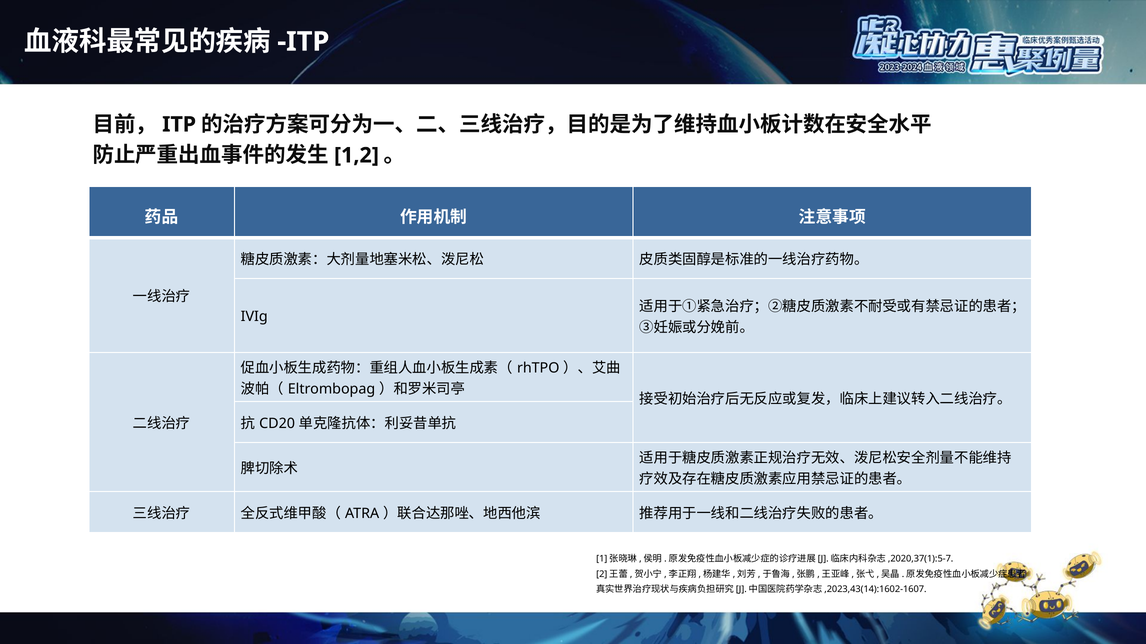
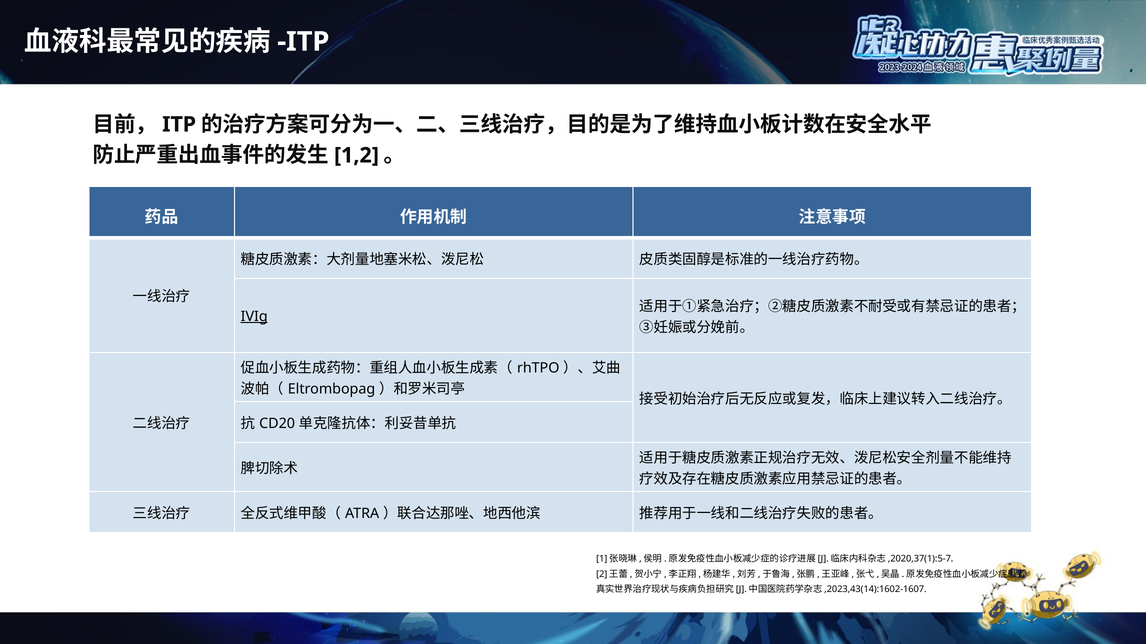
IVIg underline: none -> present (254, 317)
